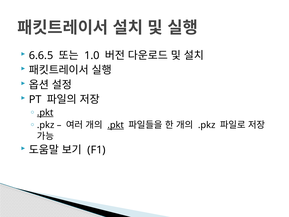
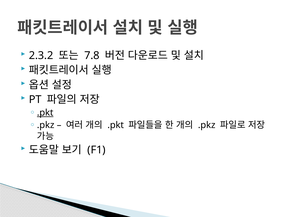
6.6.5: 6.6.5 -> 2.3.2 (41, 56)
1.0: 1.0 -> 7.8 (92, 56)
.pkt underline: present -> none (116, 125)
